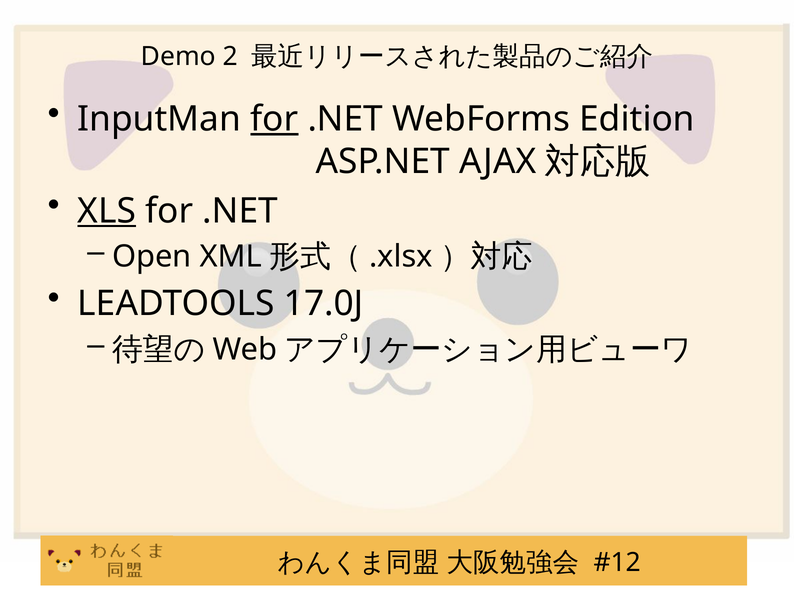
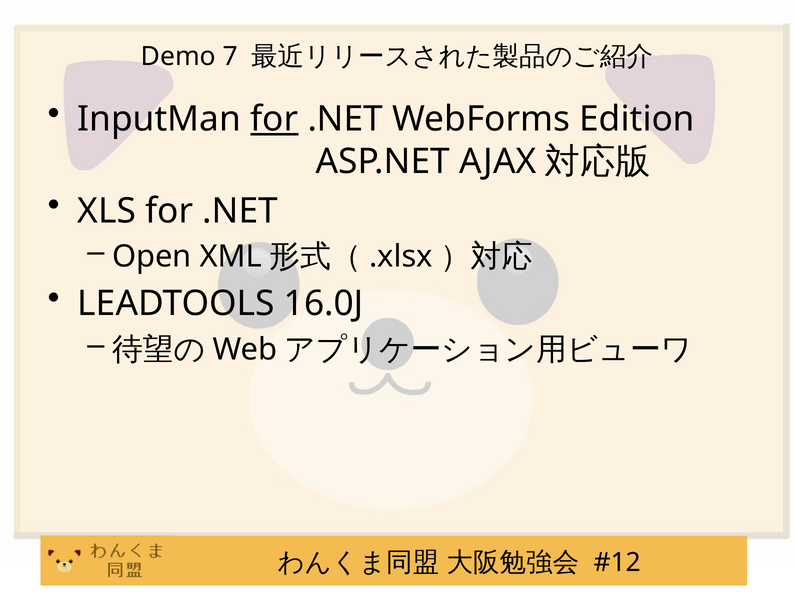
2: 2 -> 7 (230, 56)
XLS underline: present -> none (107, 211)
17.0J: 17.0J -> 16.0J (324, 303)
